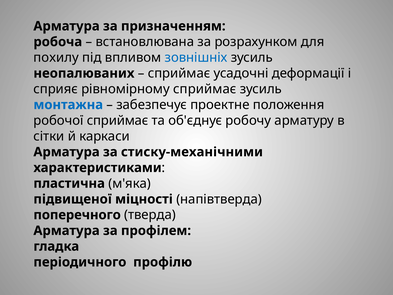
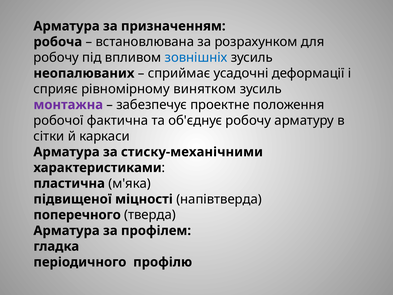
похилу: похилу -> робочу (56, 58)
рівномірному сприймає: сприймає -> винятком (205, 89)
монтажна colour: blue -> purple (68, 105)
робочої сприймає: сприймає -> фактична (117, 120)
